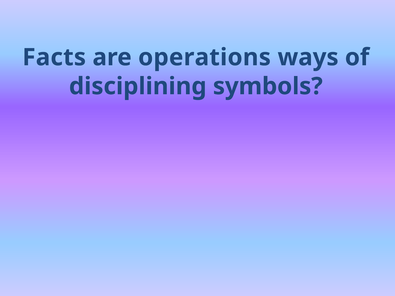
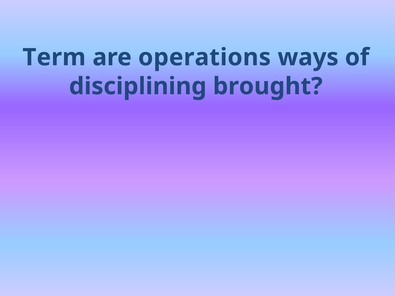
Facts: Facts -> Term (54, 57)
symbols: symbols -> brought (268, 86)
